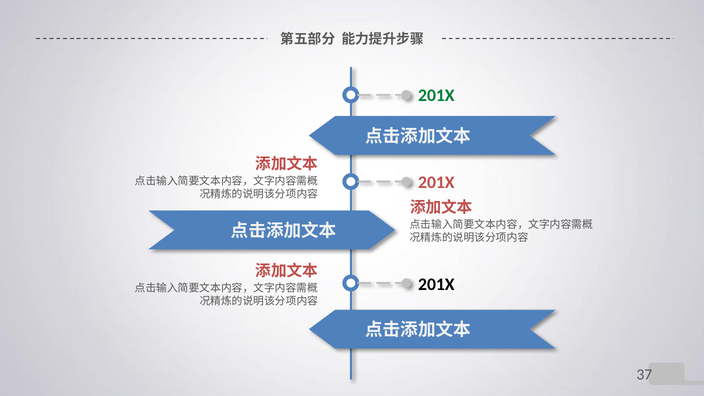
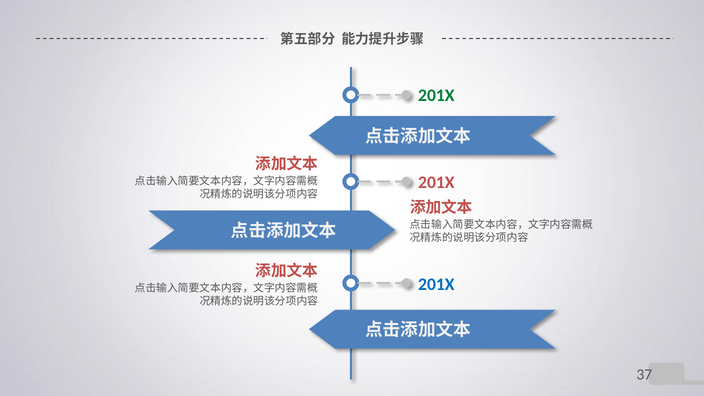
201X colour: black -> blue (436, 284)
